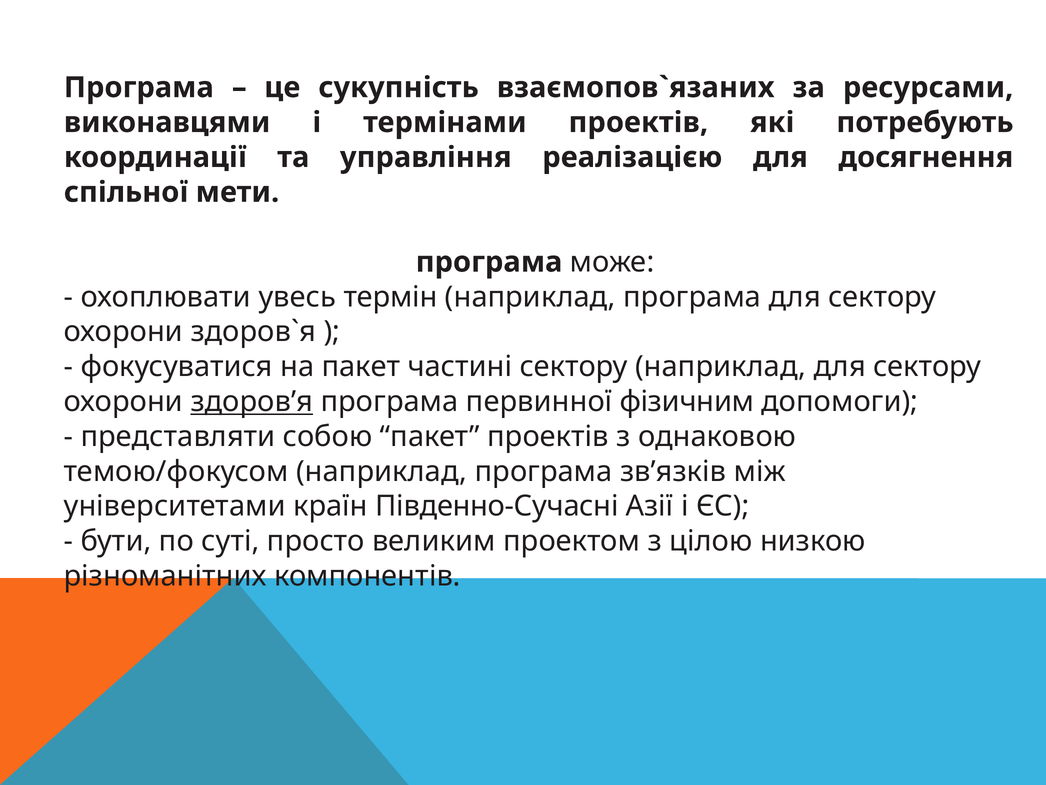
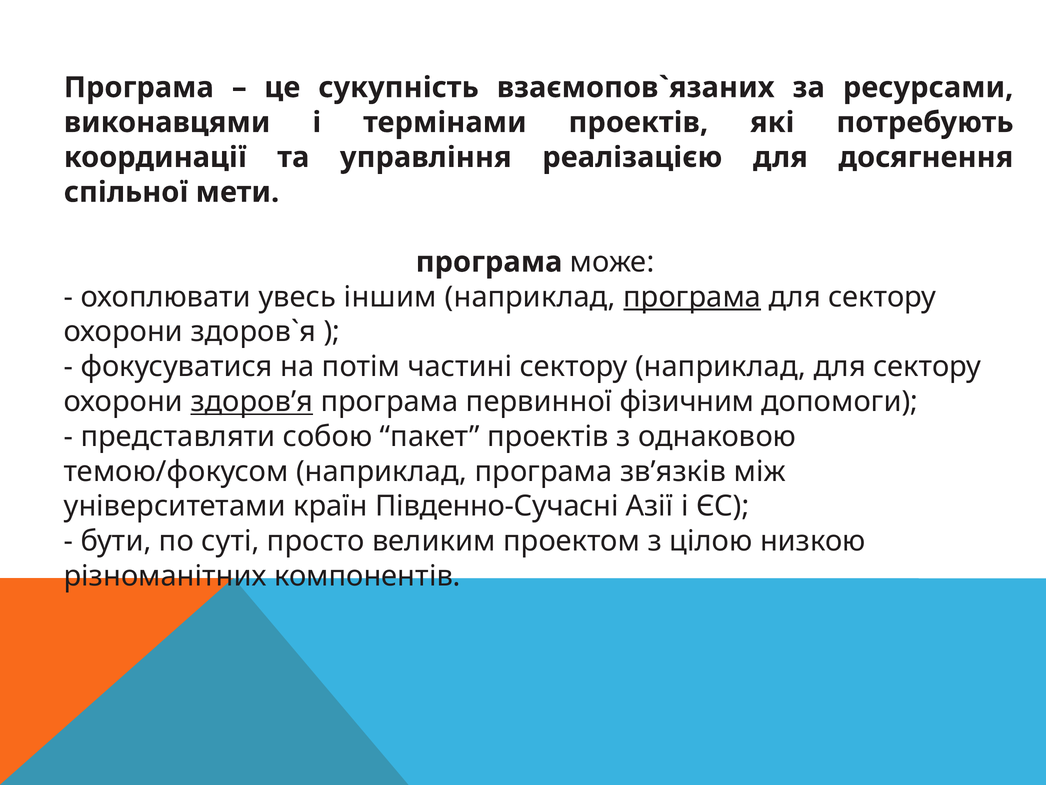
термін: термін -> іншим (390, 297)
програма underline: none -> present (692, 297)
на пакет: пакет -> потім (361, 367)
